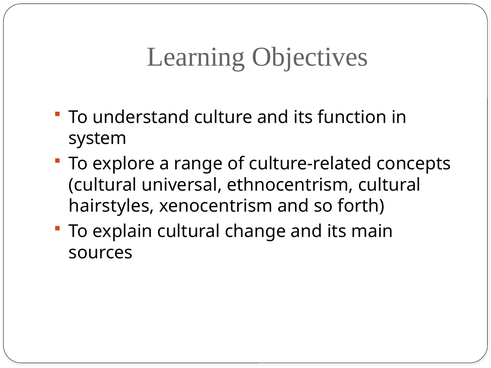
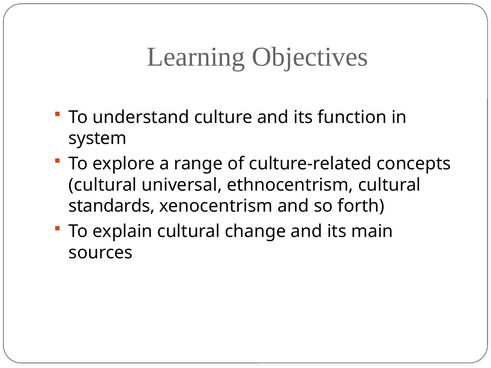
hairstyles: hairstyles -> standards (112, 206)
